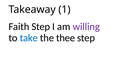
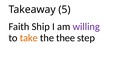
1: 1 -> 5 (64, 9)
Faith Step: Step -> Ship (41, 26)
take colour: blue -> orange (29, 38)
